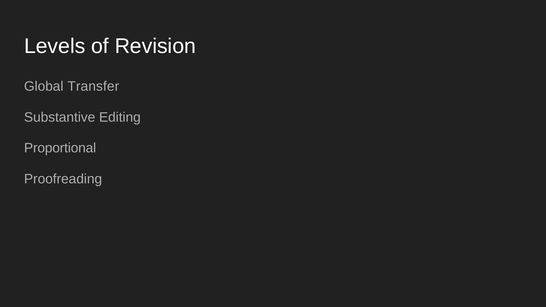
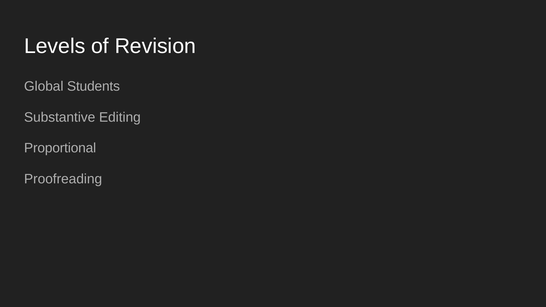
Transfer: Transfer -> Students (93, 86)
